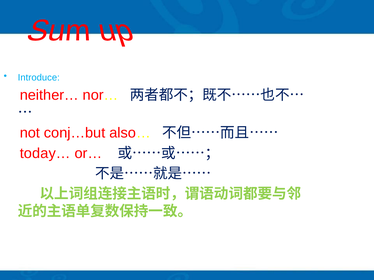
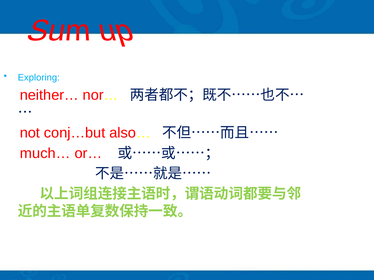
Introduce: Introduce -> Exploring (39, 78)
today…: today… -> much… (45, 154)
